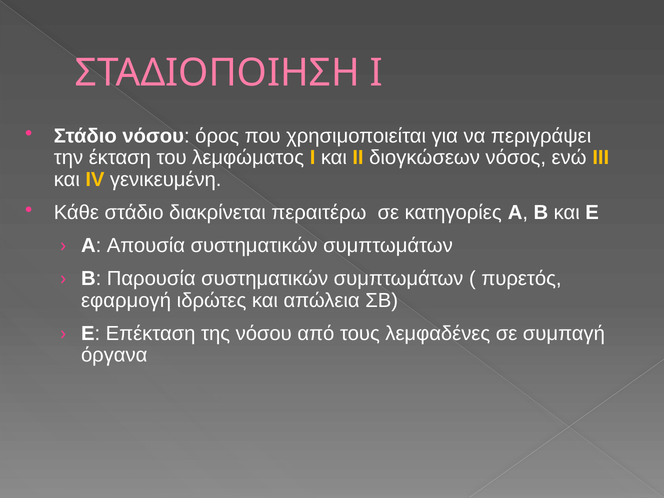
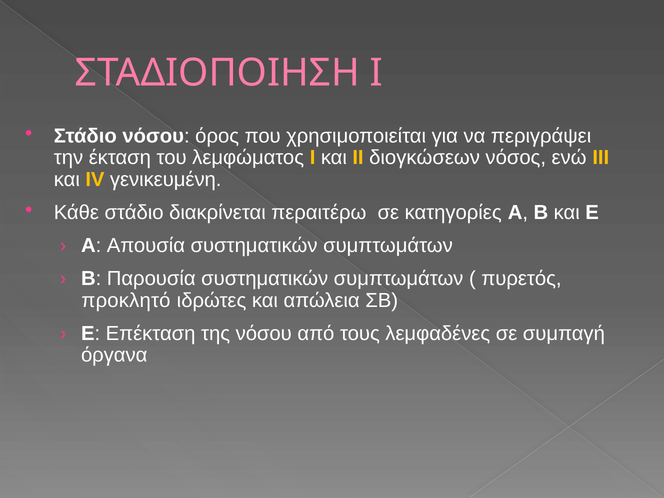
εφαρμογή: εφαρμογή -> προκλητό (126, 300)
